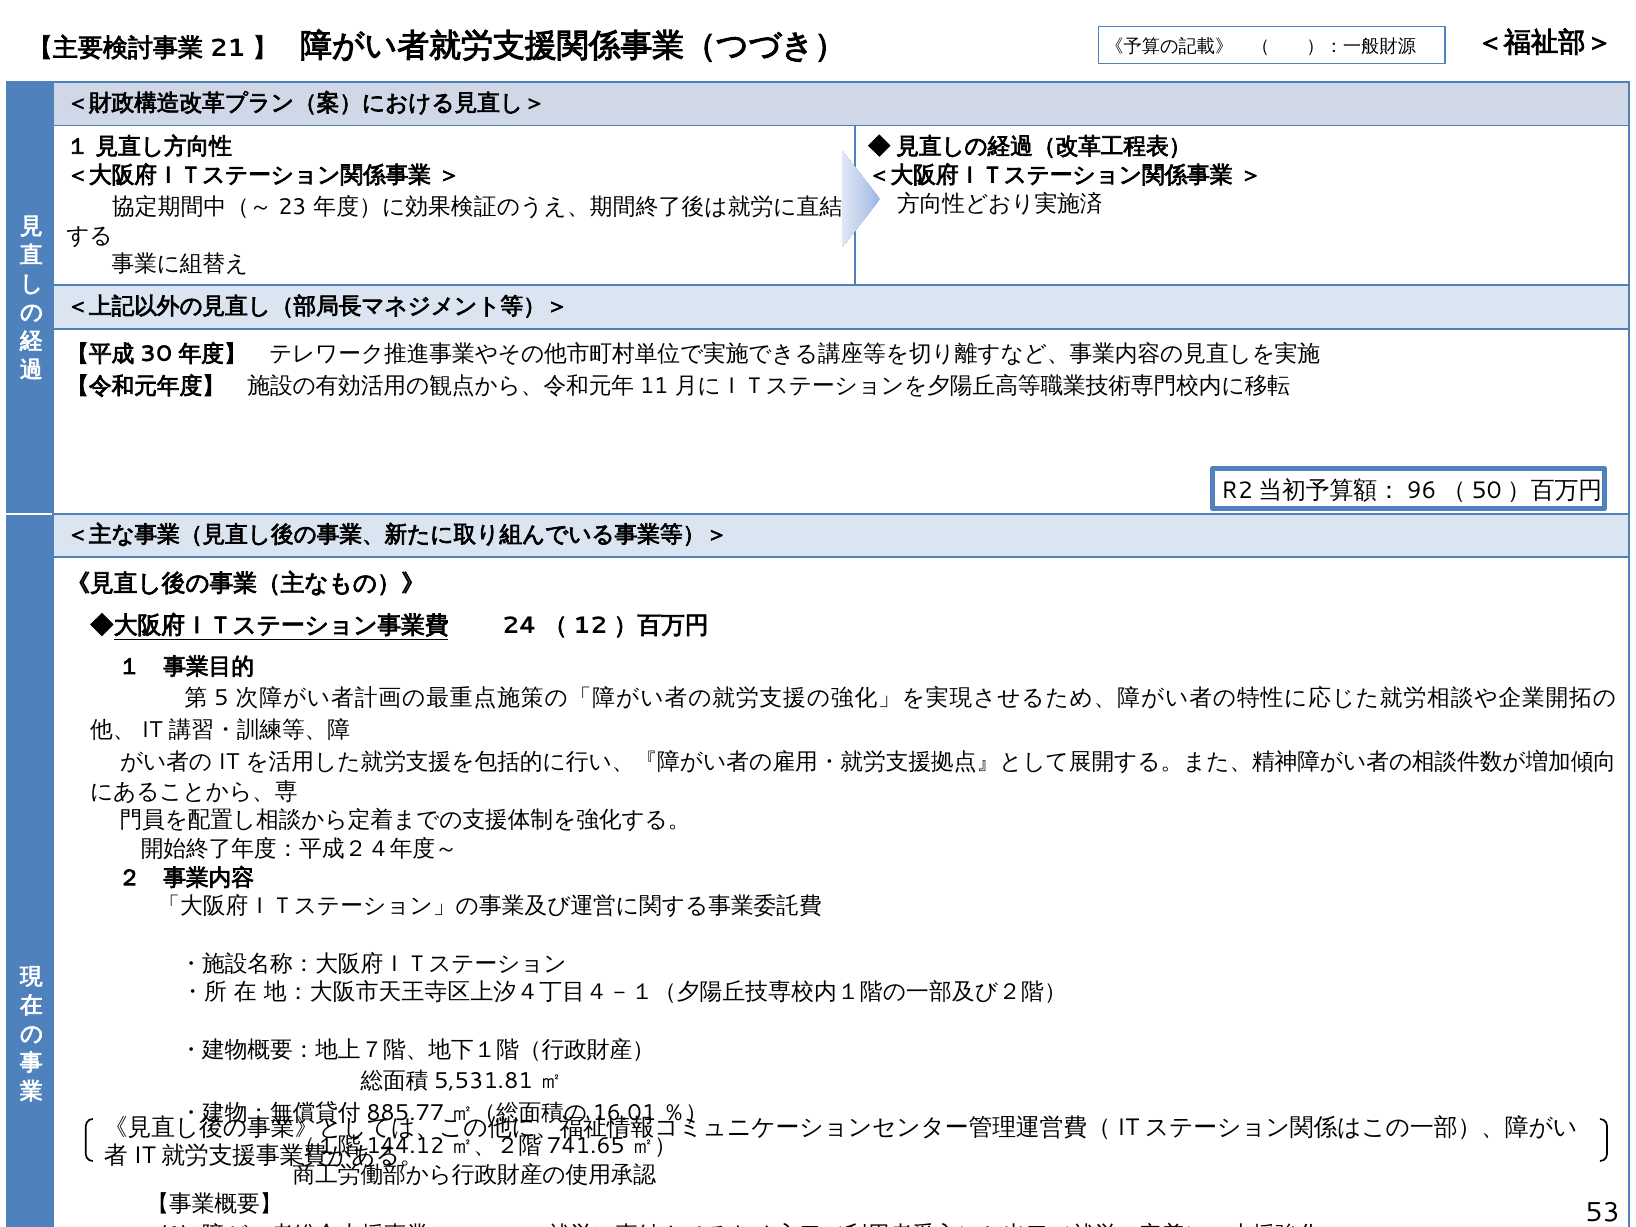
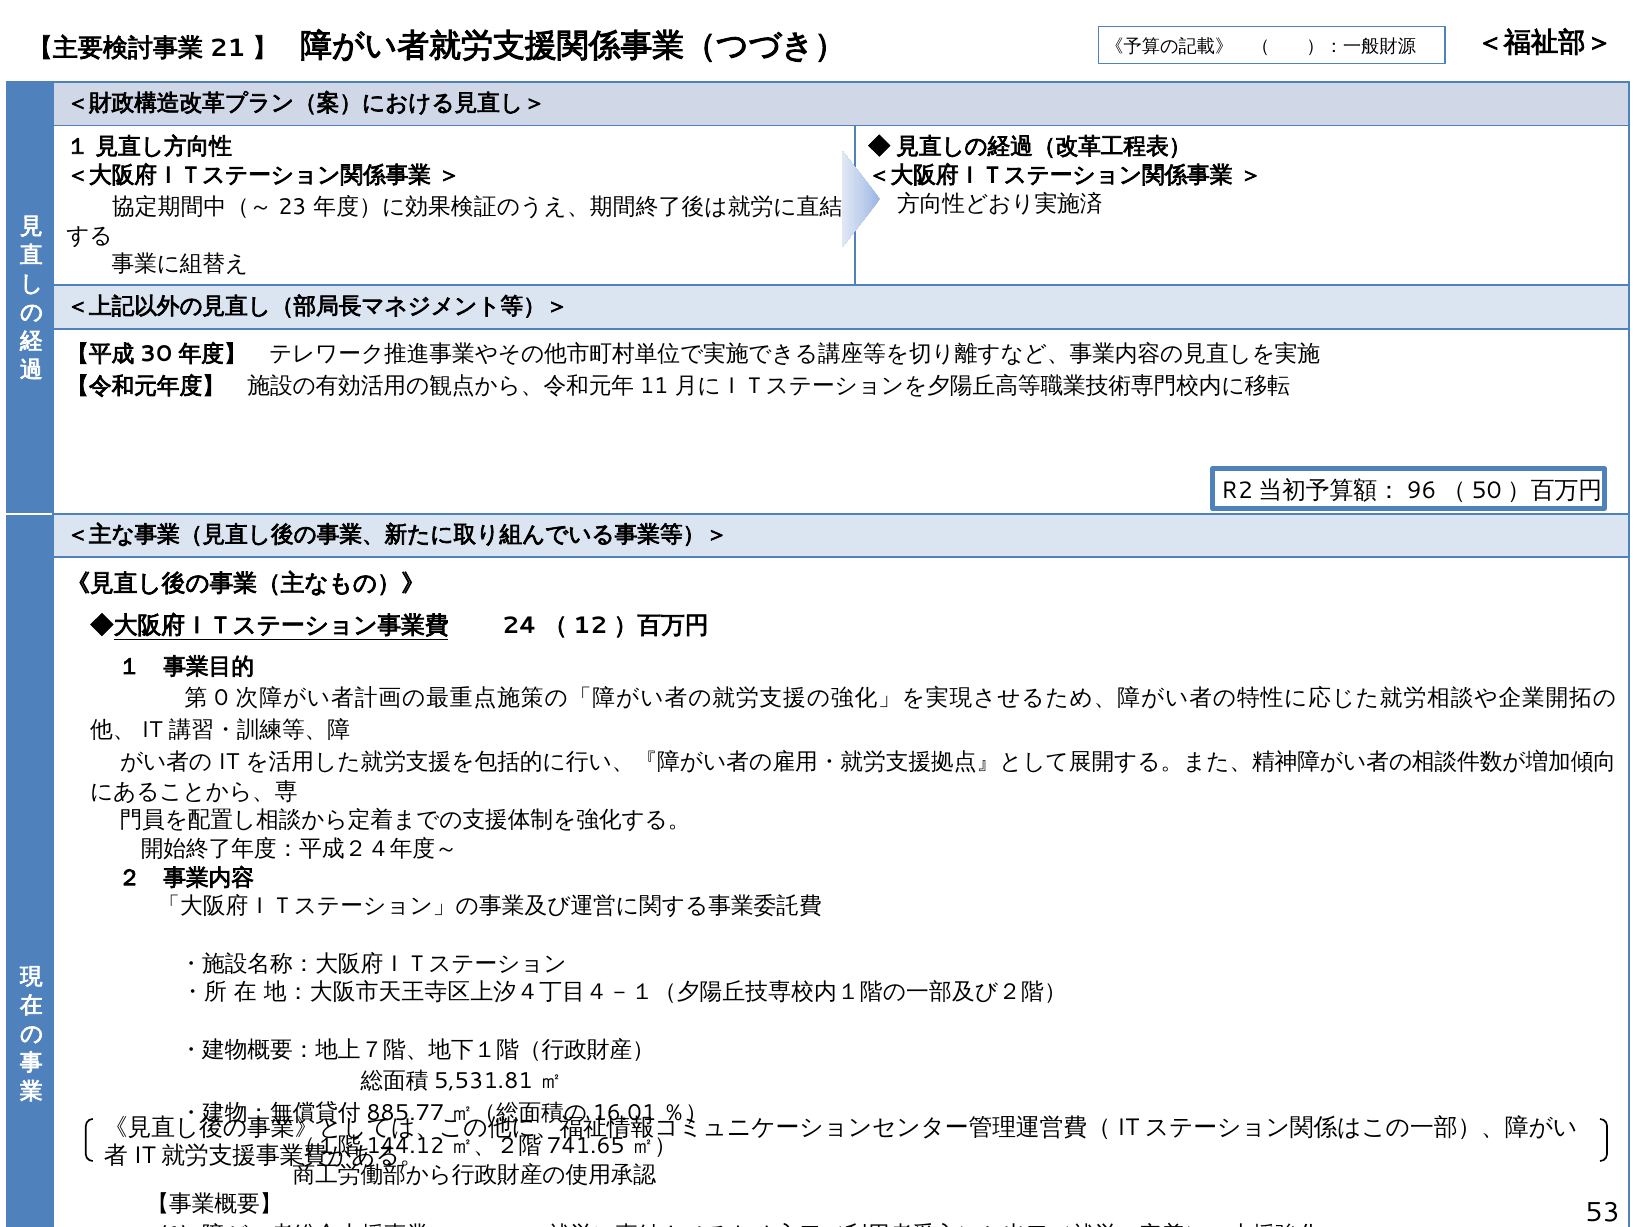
5: 5 -> 0 (221, 698)
